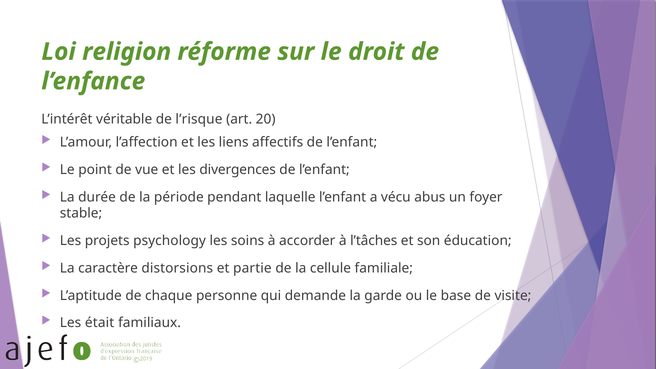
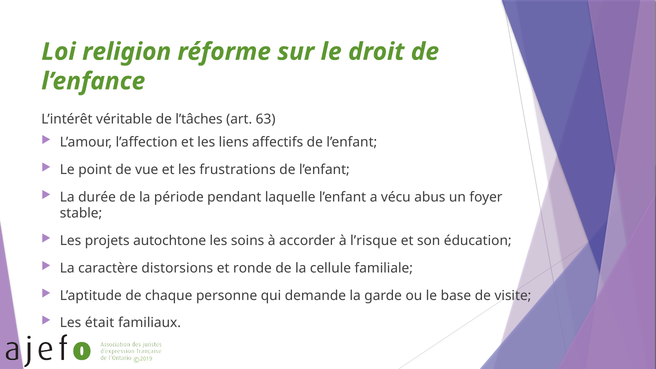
l’risque: l’risque -> l’tâches (199, 119)
20: 20 -> 63 (266, 119)
divergences: divergences -> frustrations (238, 170)
psychology: psychology -> autochtone (170, 241)
l’tâches: l’tâches -> l’risque (374, 241)
partie: partie -> ronde (252, 268)
